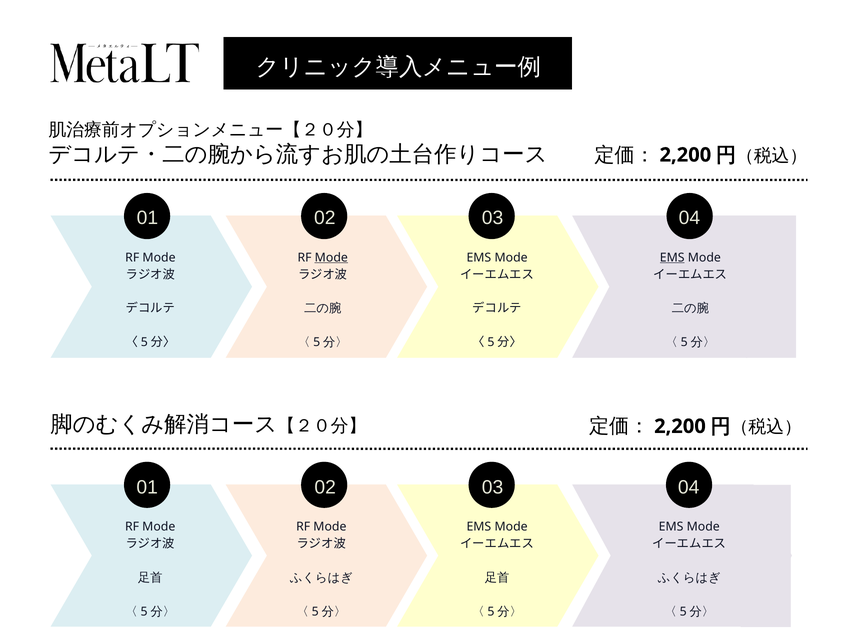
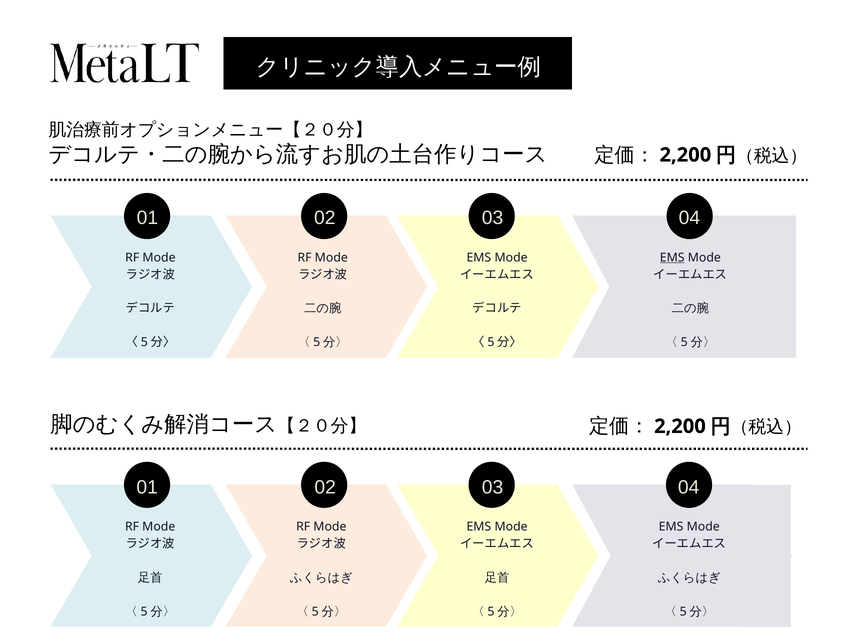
Mode underline: present -> none (331, 258)
